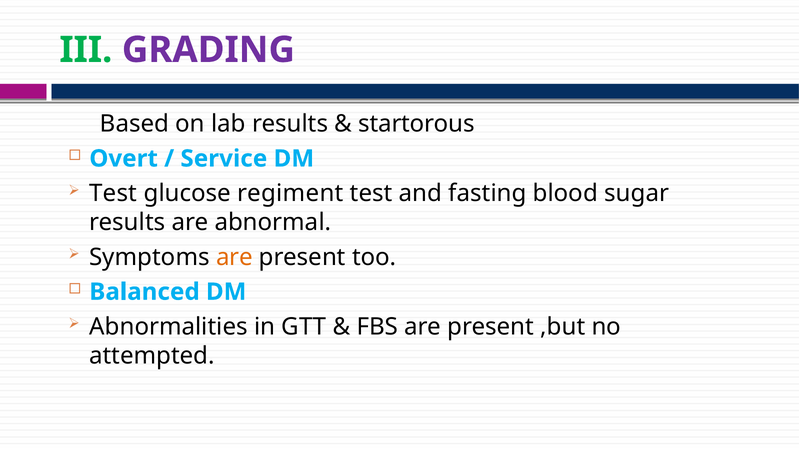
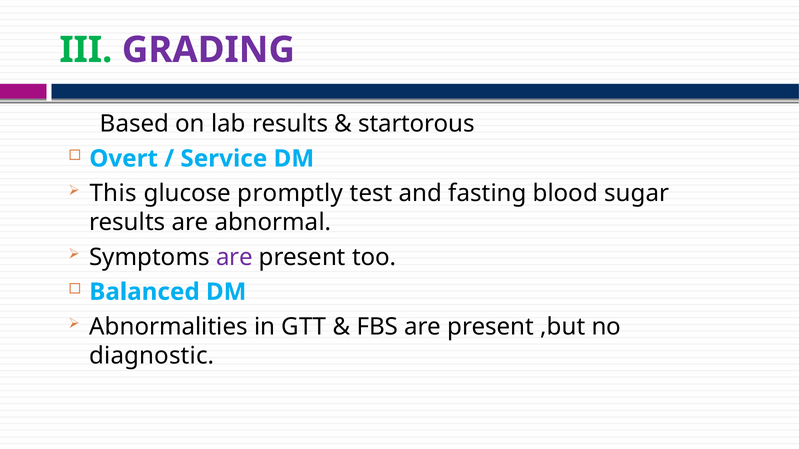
Test: Test -> This (113, 194)
regiment: regiment -> promptly (290, 194)
are colour: orange -> purple (234, 257)
attempted: attempted -> diagnostic (152, 356)
